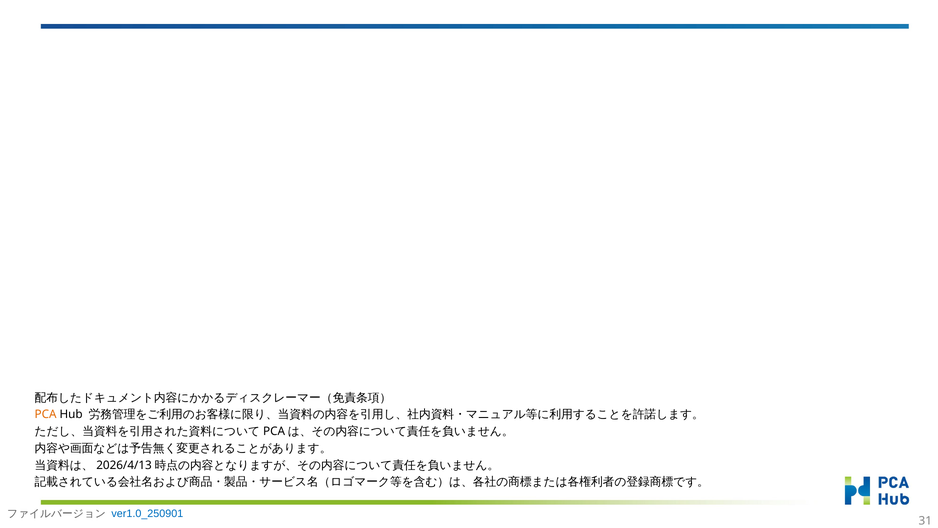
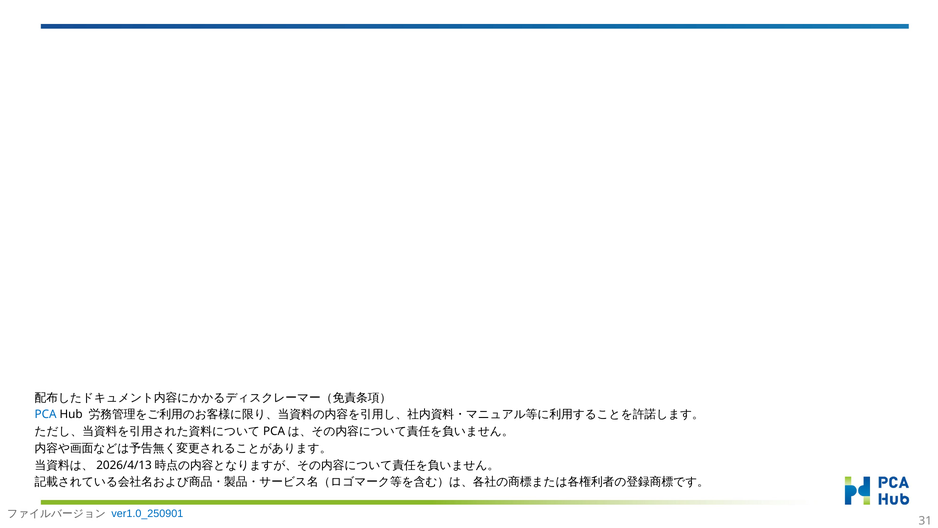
PCA colour: orange -> blue (46, 414)
